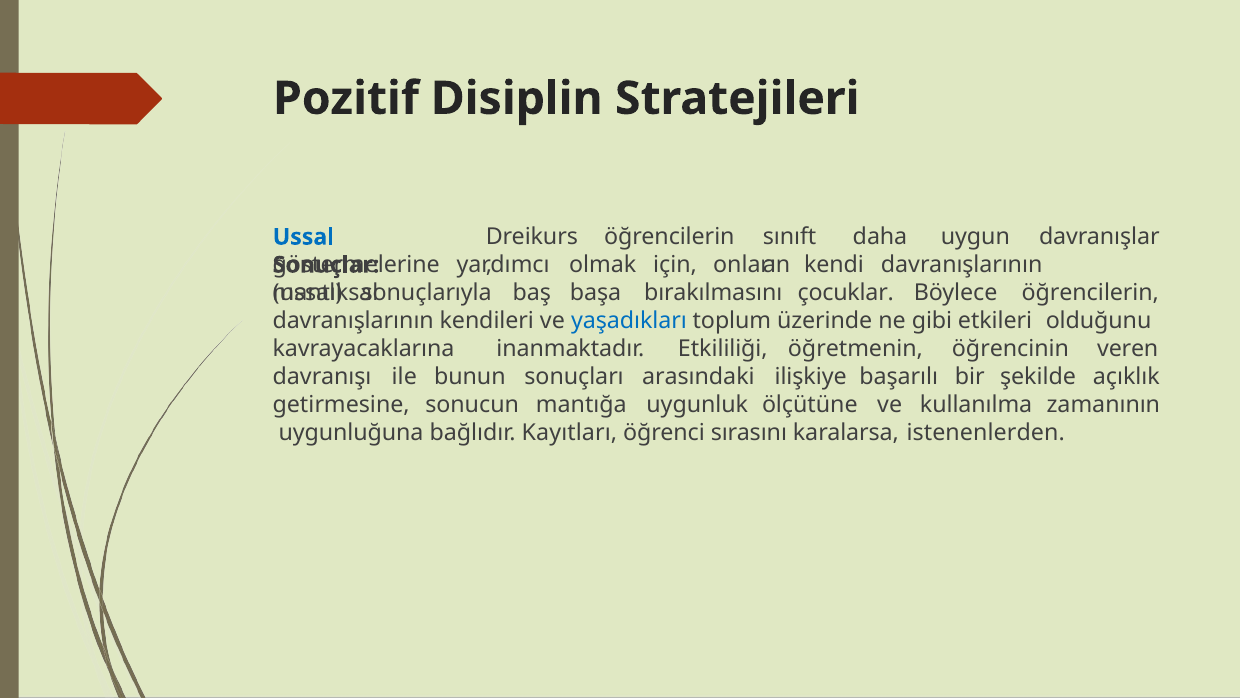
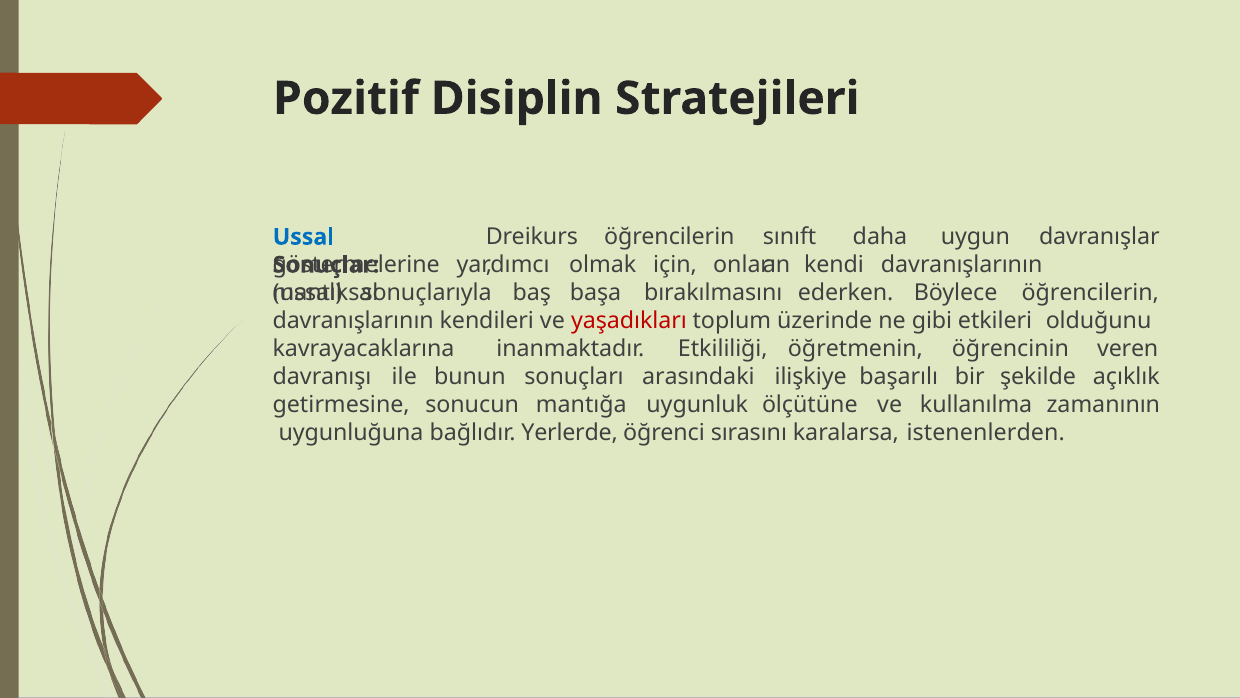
çocuklar: çocuklar -> ederken (846, 293)
yaşadıkları colour: blue -> red (629, 320)
Kayıtları: Kayıtları -> Yerlerde (570, 432)
